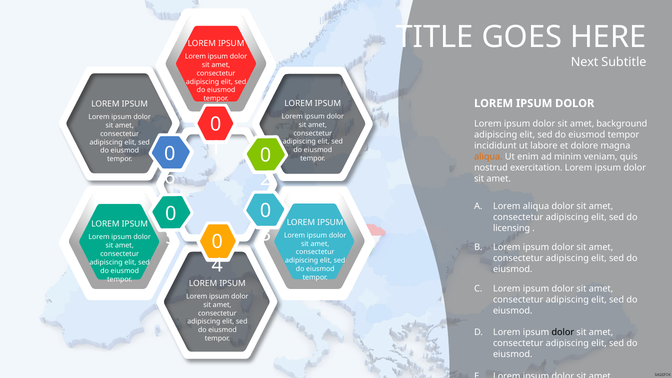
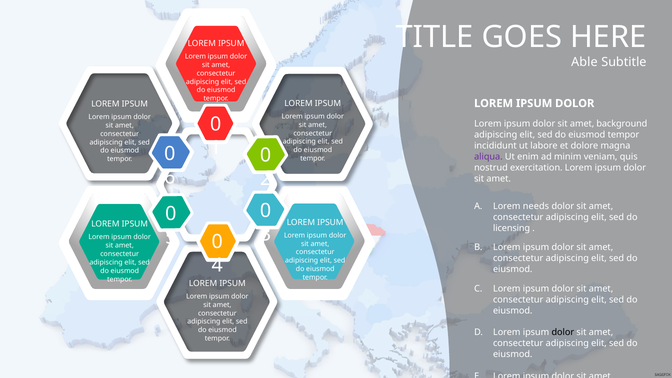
Next: Next -> Able (584, 62)
aliqua colour: orange -> purple (488, 157)
Lorem aliqua: aliqua -> needs (536, 206)
